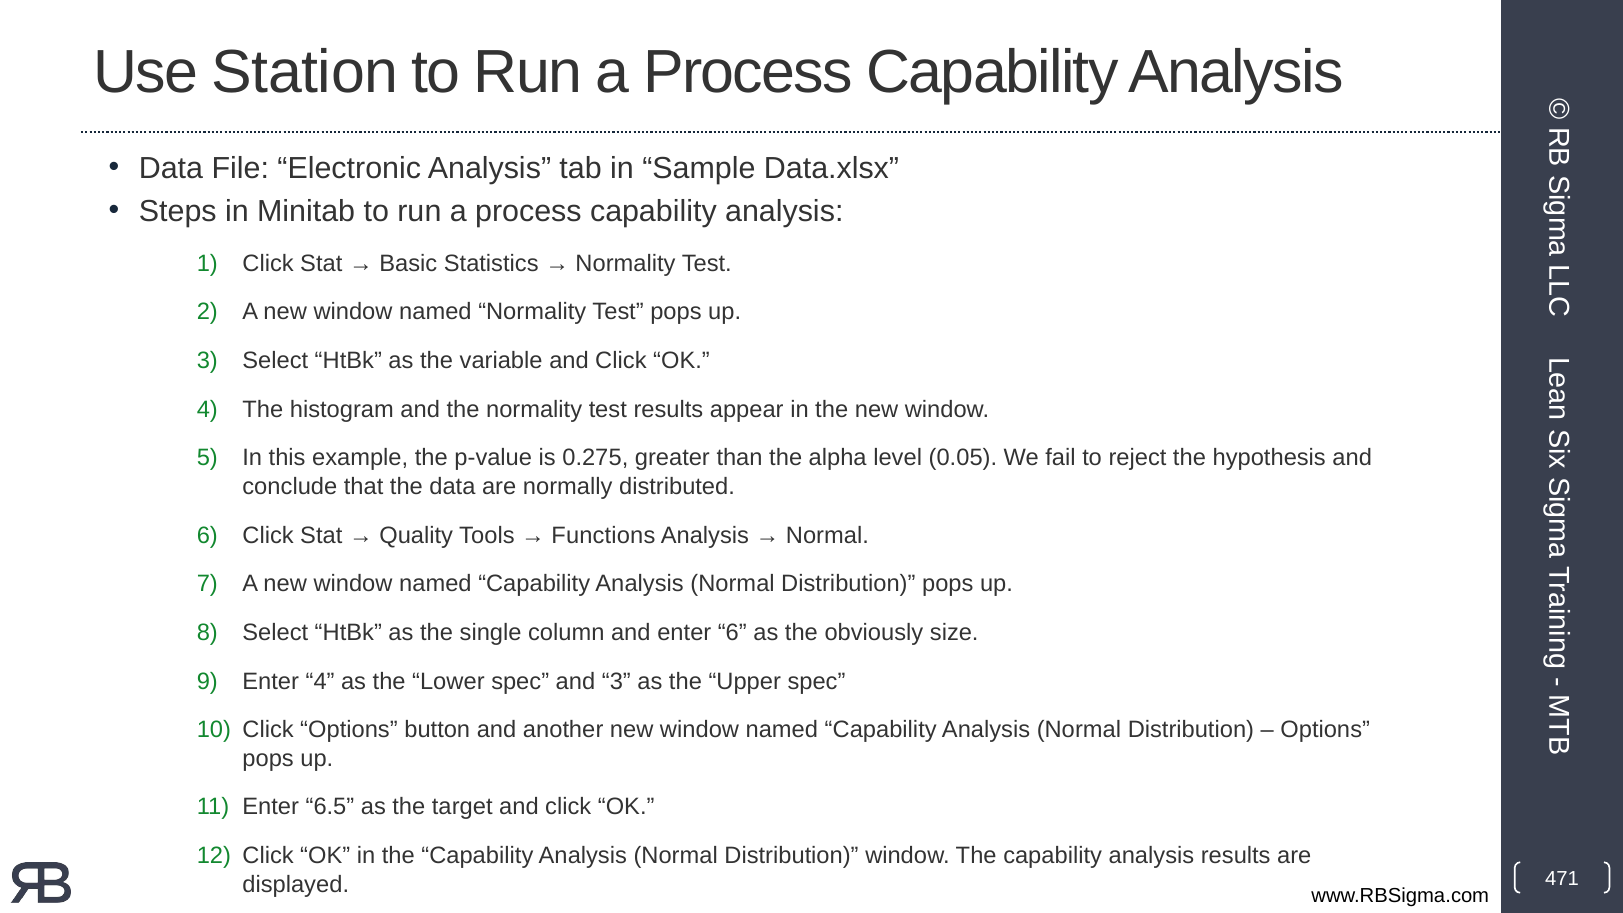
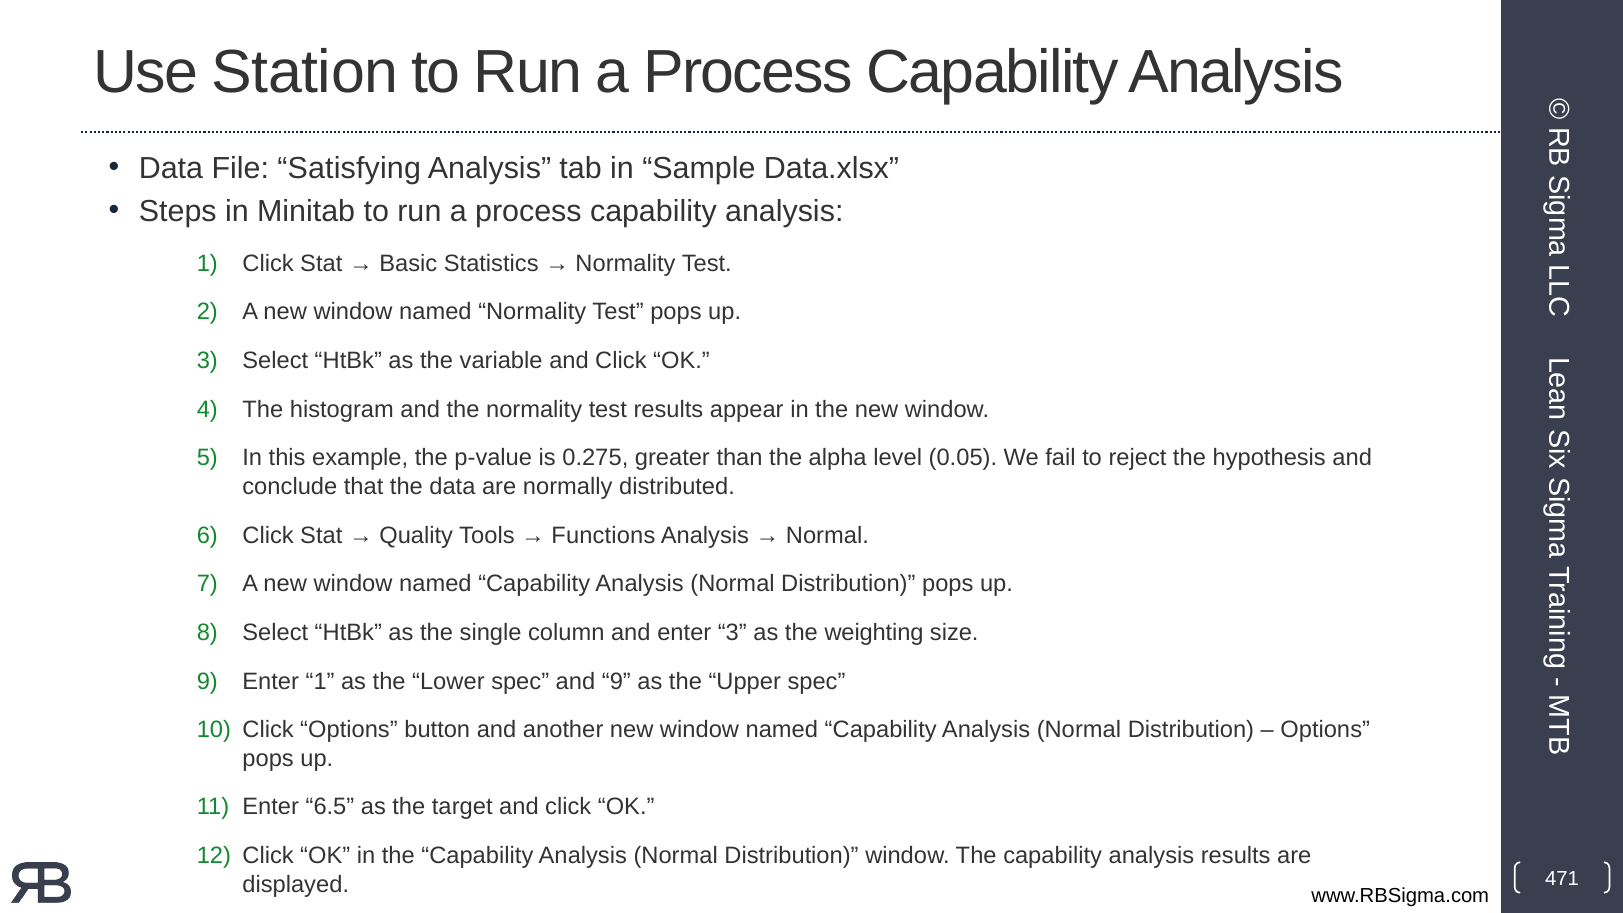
Electronic: Electronic -> Satisfying (349, 168)
enter 6: 6 -> 3 (732, 633)
obviously: obviously -> weighting (874, 633)
Enter 4: 4 -> 1 (320, 681)
and 3: 3 -> 9 (616, 681)
